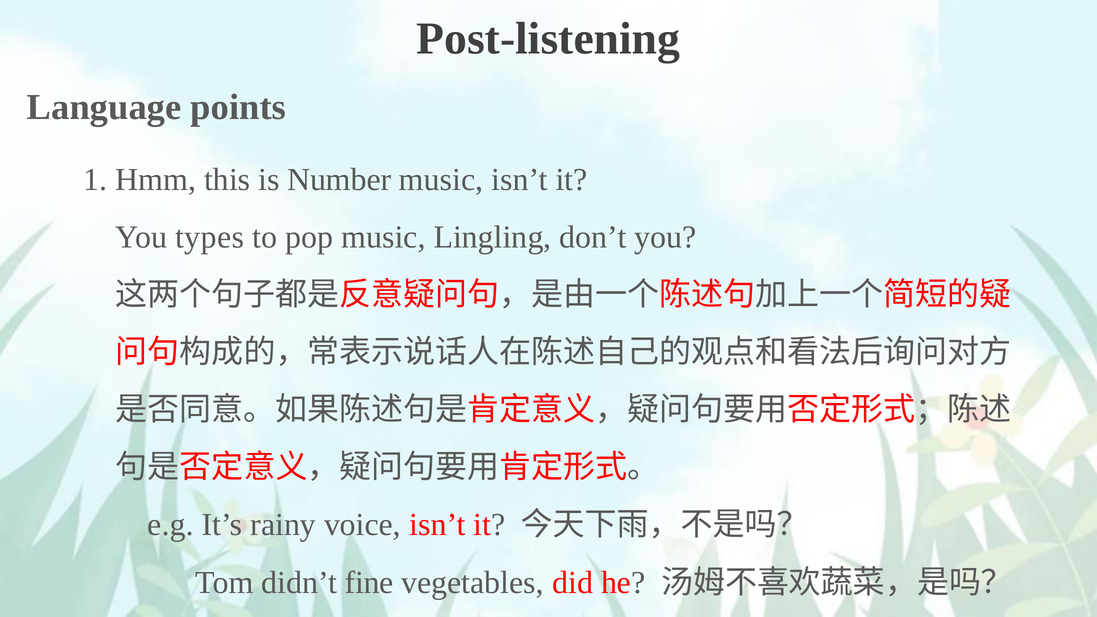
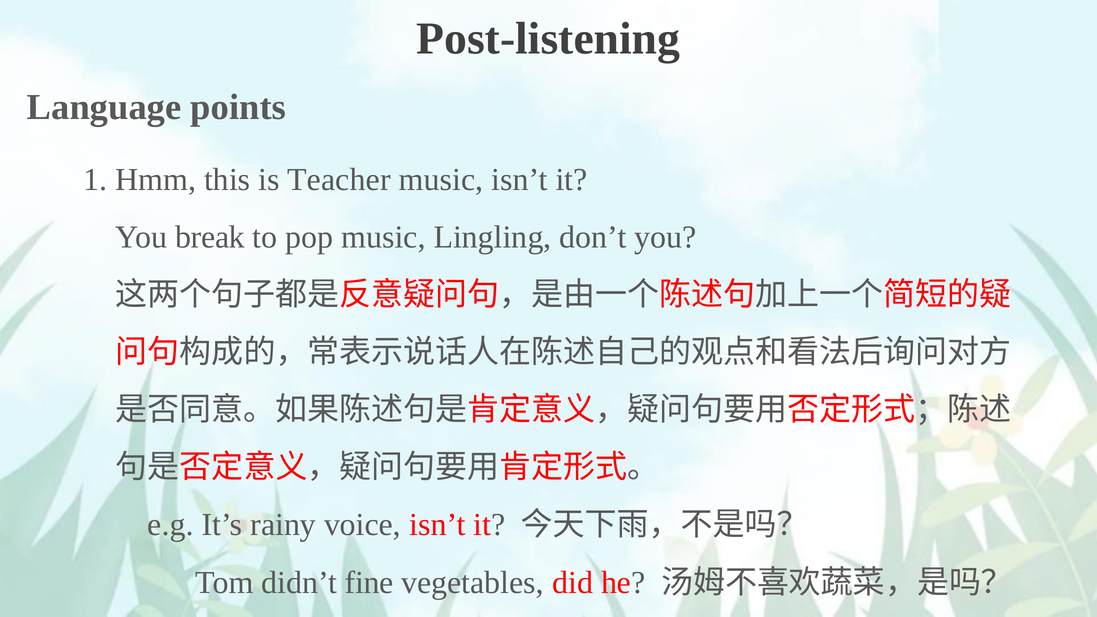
Number: Number -> Teacher (339, 180)
types: types -> break (210, 237)
